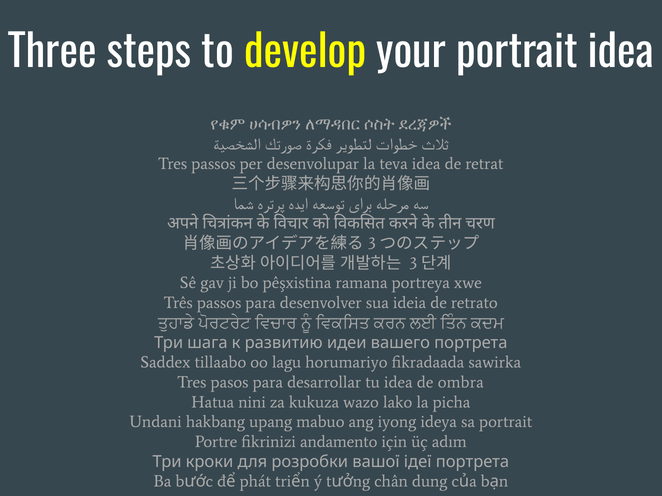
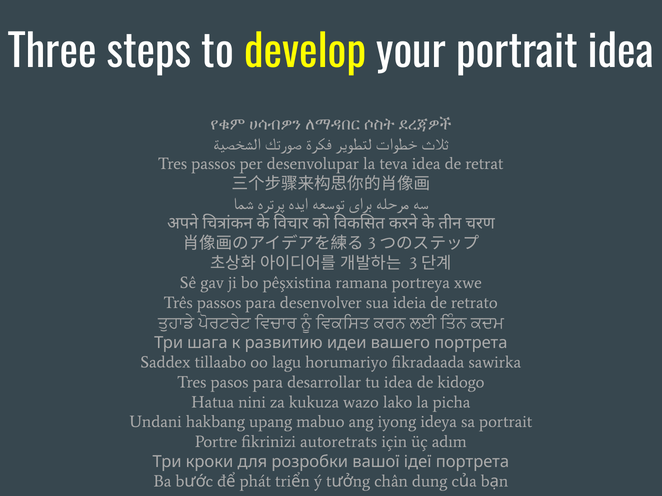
ombra: ombra -> kidogo (461, 383)
andamento: andamento -> autoretrats (339, 442)
